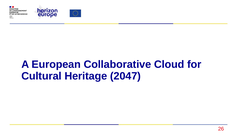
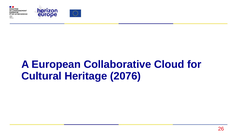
2047: 2047 -> 2076 (125, 76)
